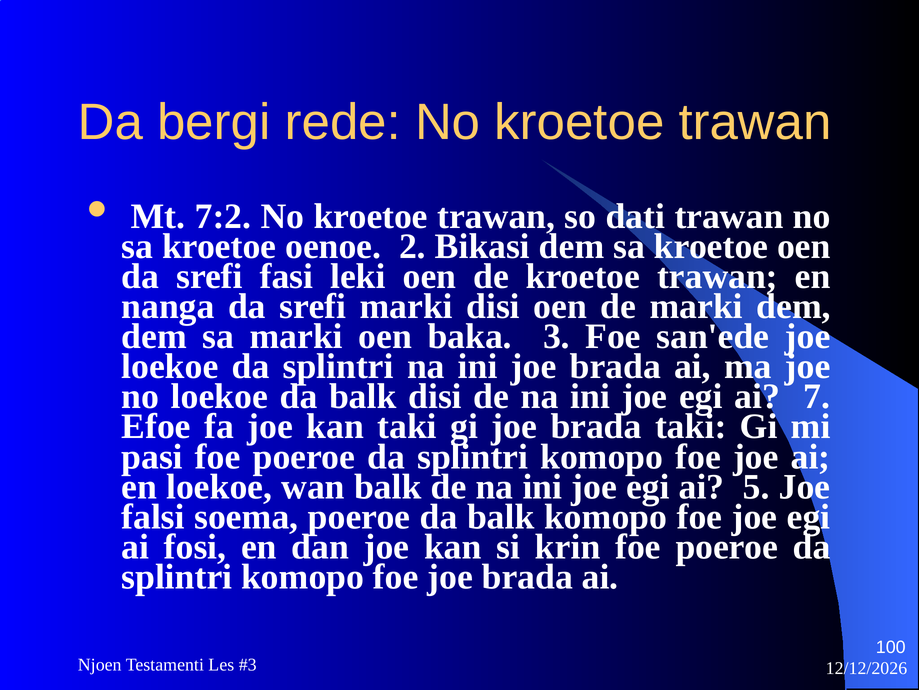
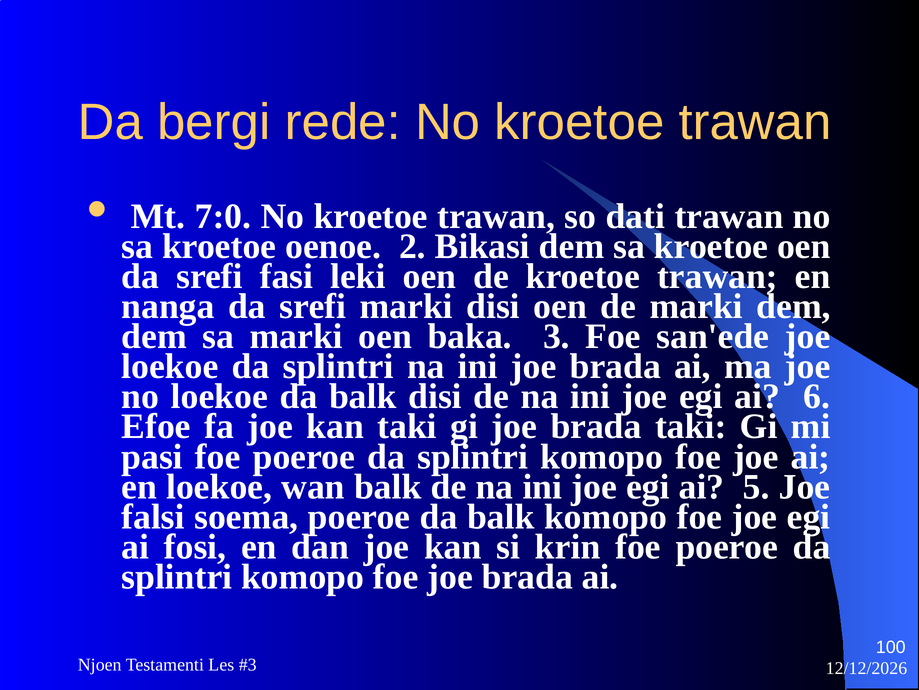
7:2: 7:2 -> 7:0 (223, 216)
7: 7 -> 6 (817, 396)
